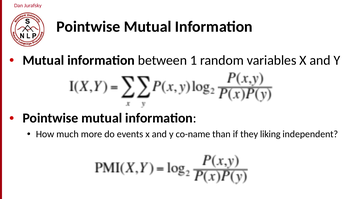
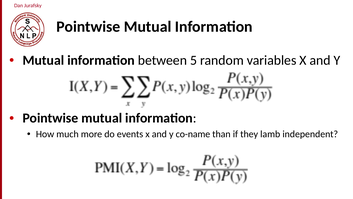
1: 1 -> 5 (194, 60)
liking: liking -> lamb (270, 134)
